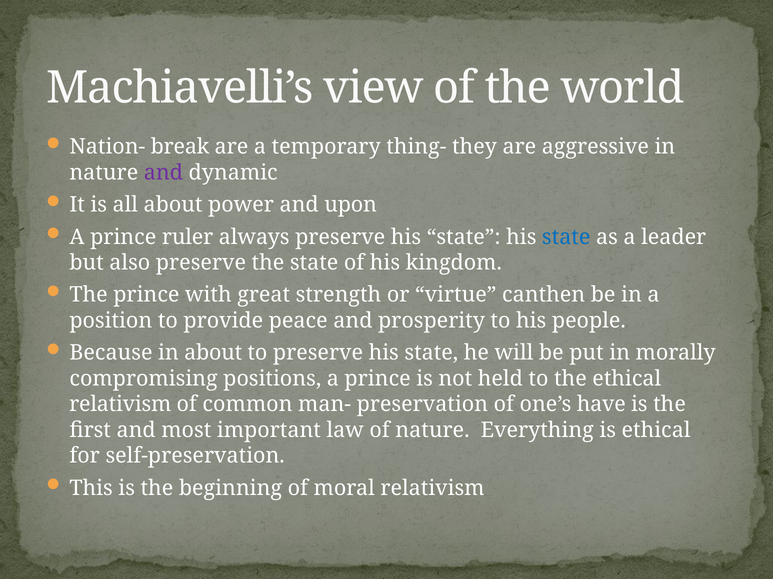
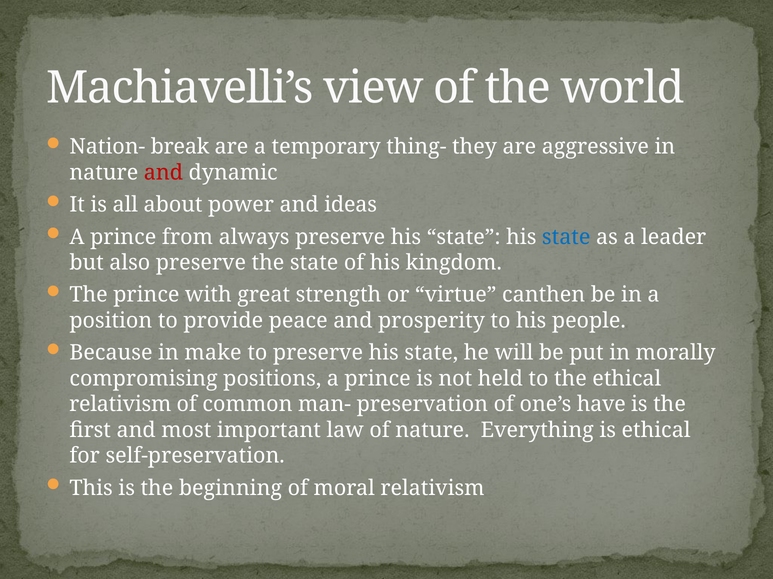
and colour: purple -> red (163, 173)
upon: upon -> ideas (351, 205)
ruler: ruler -> from (187, 237)
in about: about -> make (213, 353)
